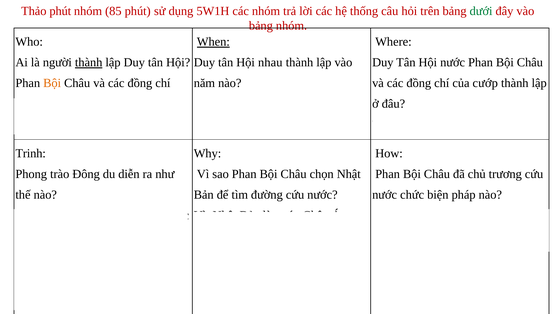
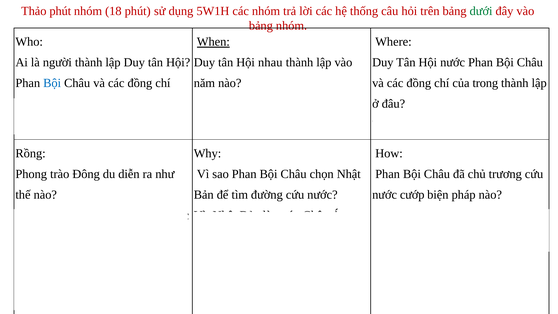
85: 85 -> 18 (113, 11)
thành underline: present -> none (89, 62)
Bội colour: orange -> blue (52, 83)
cướp: cướp -> trong (485, 83)
Trinh: Trinh -> Rồng (31, 153)
nước chức: chức -> cướp (412, 195)
